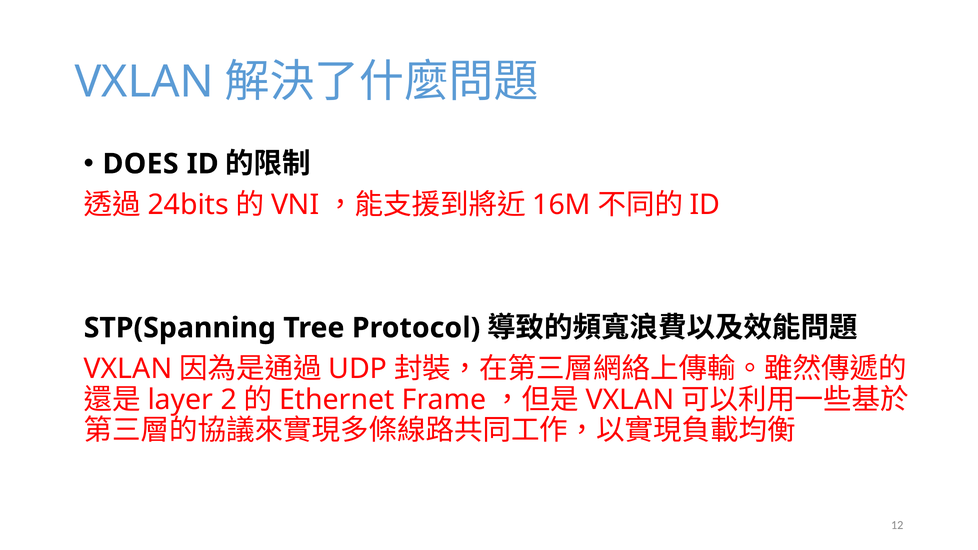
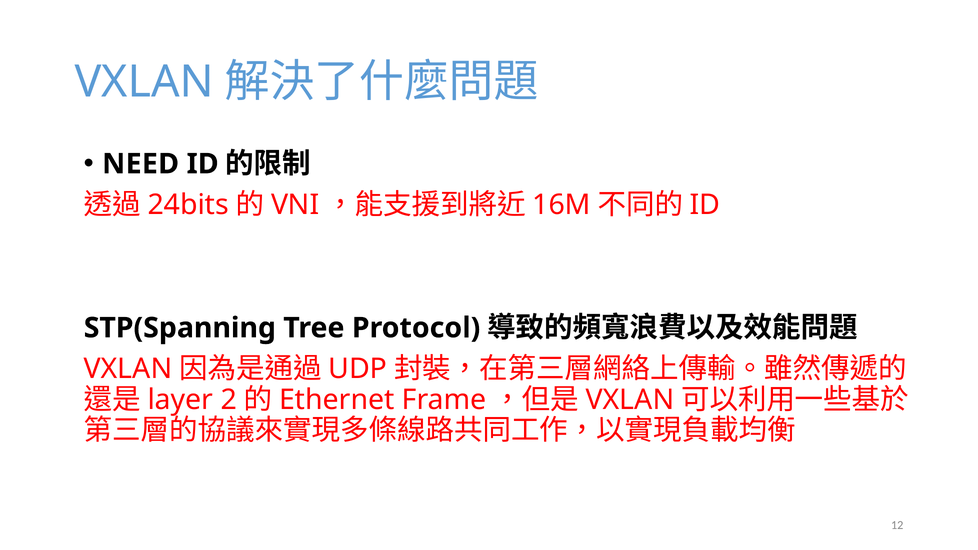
DOES: DOES -> NEED (141, 164)
